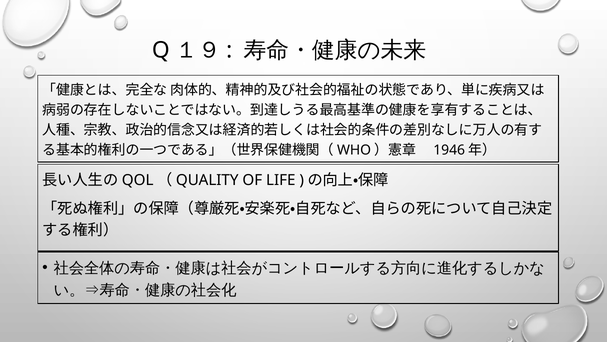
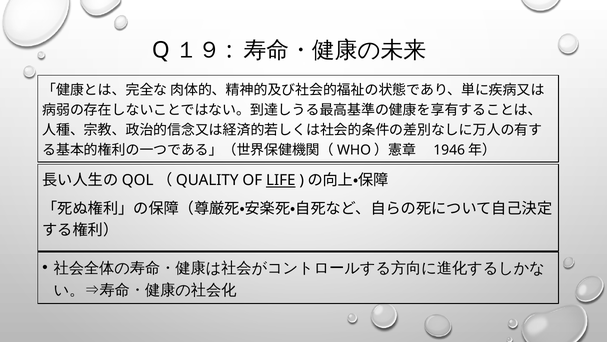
LIFE underline: none -> present (281, 180)
